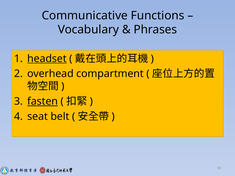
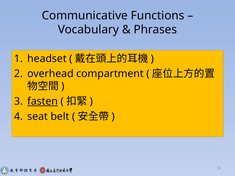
headset underline: present -> none (47, 59)
